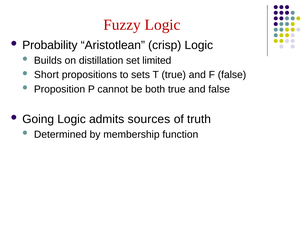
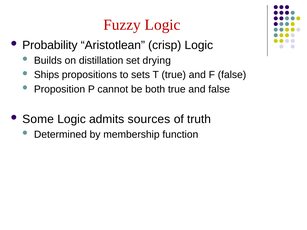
limited: limited -> drying (157, 61)
Short: Short -> Ships (47, 75)
Going: Going -> Some (38, 119)
